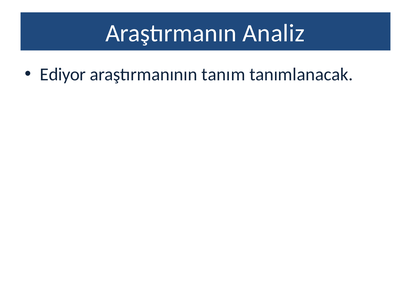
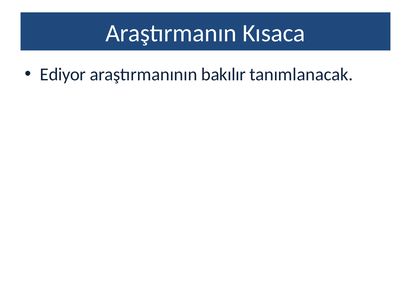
Analiz: Analiz -> Kısaca (274, 33)
tanım: tanım -> bakılır (224, 75)
